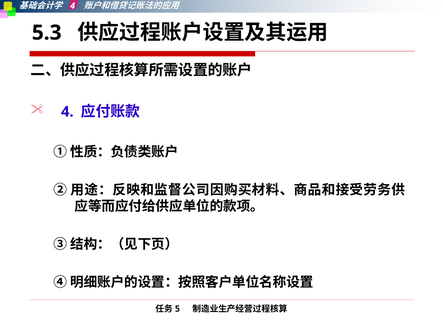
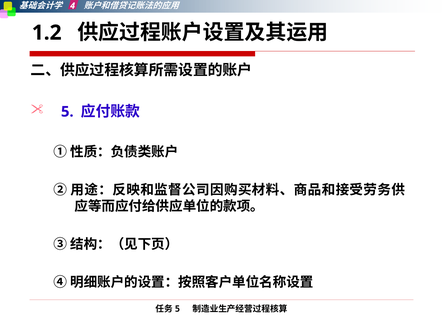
5.3: 5.3 -> 1.2 (47, 33)
4: 4 -> 5 (67, 111)
